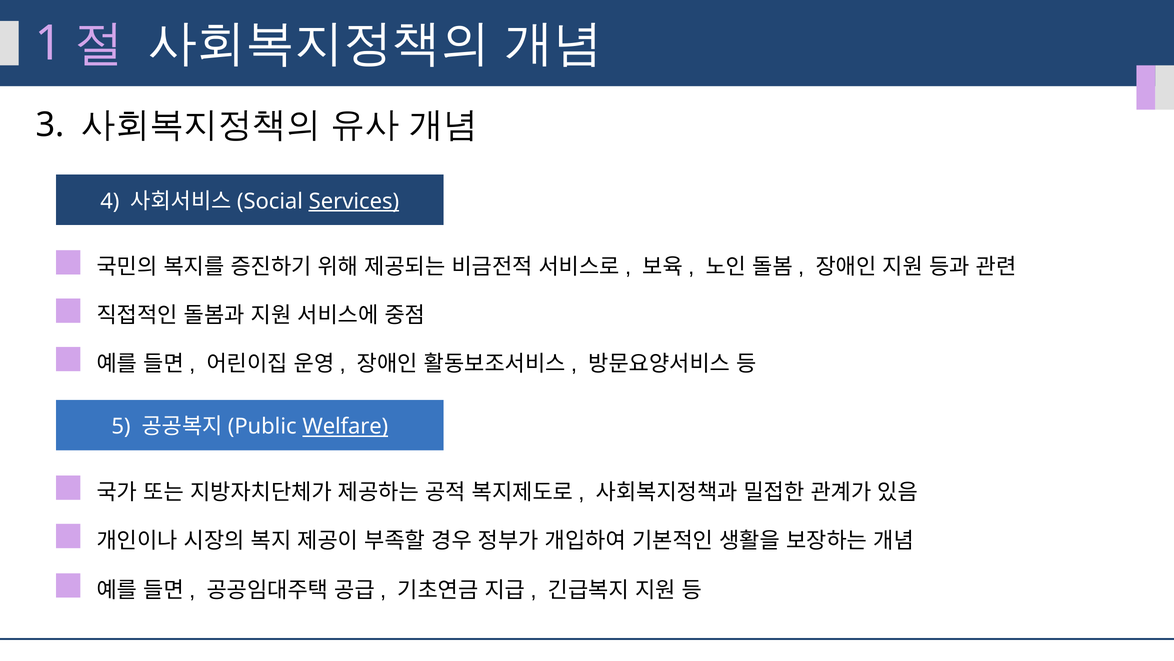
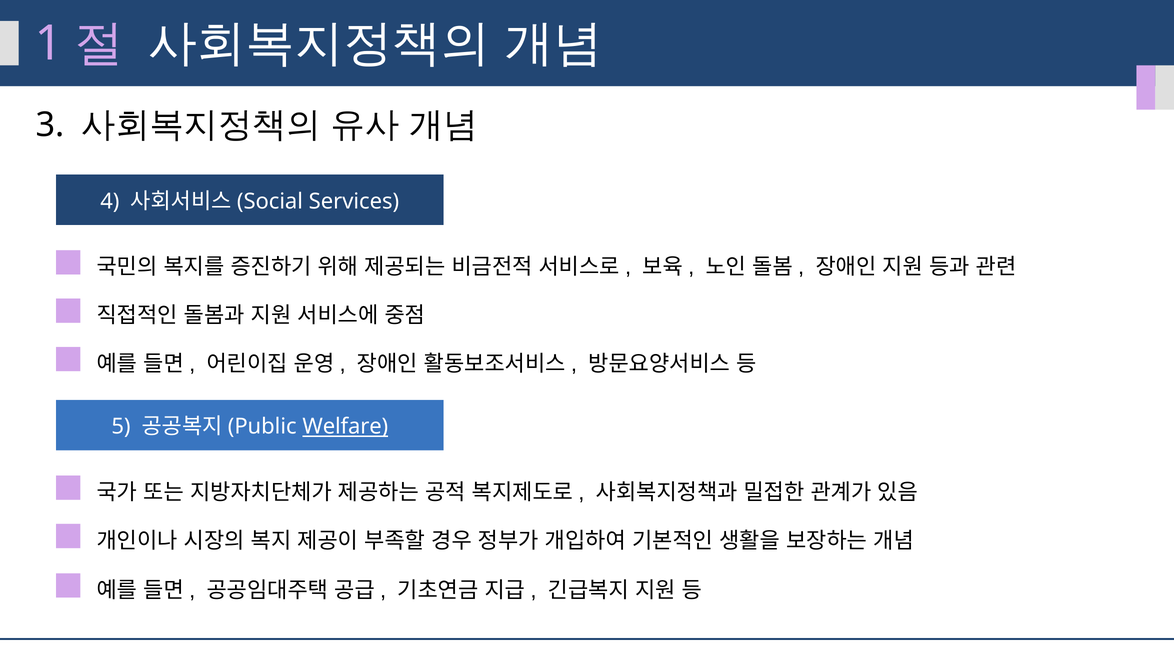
Services underline: present -> none (354, 201)
